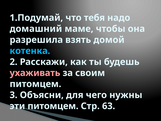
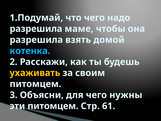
что тебя: тебя -> чего (94, 18)
домашний: домашний -> разрешила (36, 29)
ухаживать colour: pink -> yellow (35, 73)
63: 63 -> 61 (109, 106)
